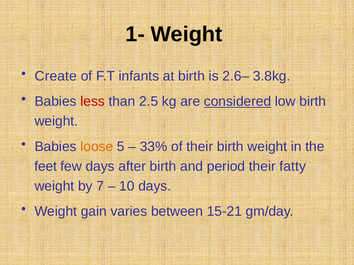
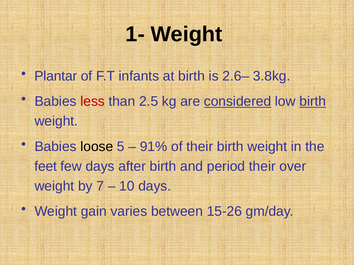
Create: Create -> Plantar (56, 76)
birth underline: none -> present (313, 102)
loose colour: orange -> black (97, 147)
33%: 33% -> 91% (154, 147)
fatty: fatty -> over (293, 167)
15-21: 15-21 -> 15-26 (224, 212)
